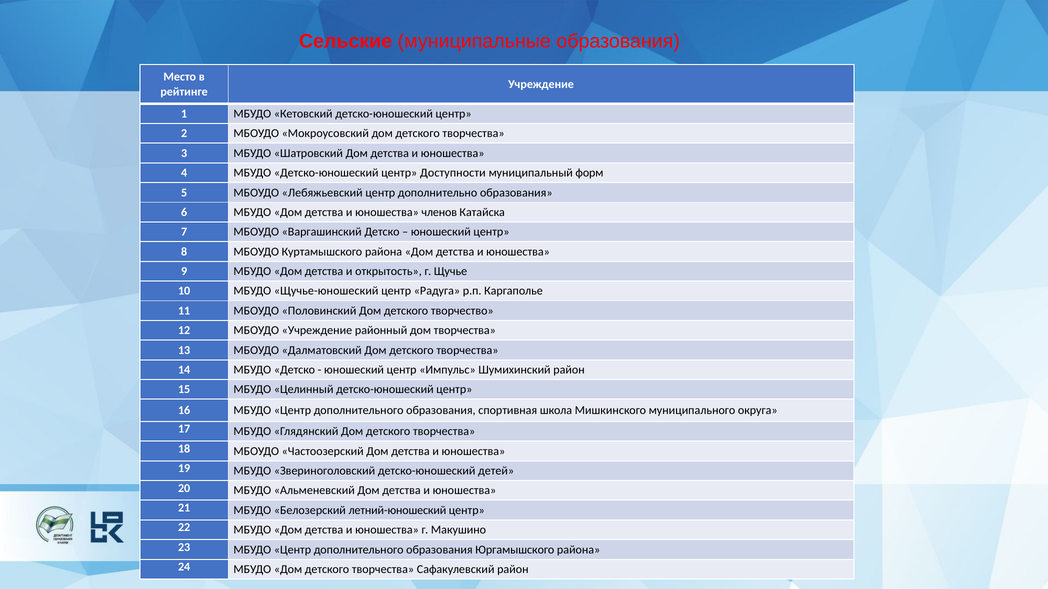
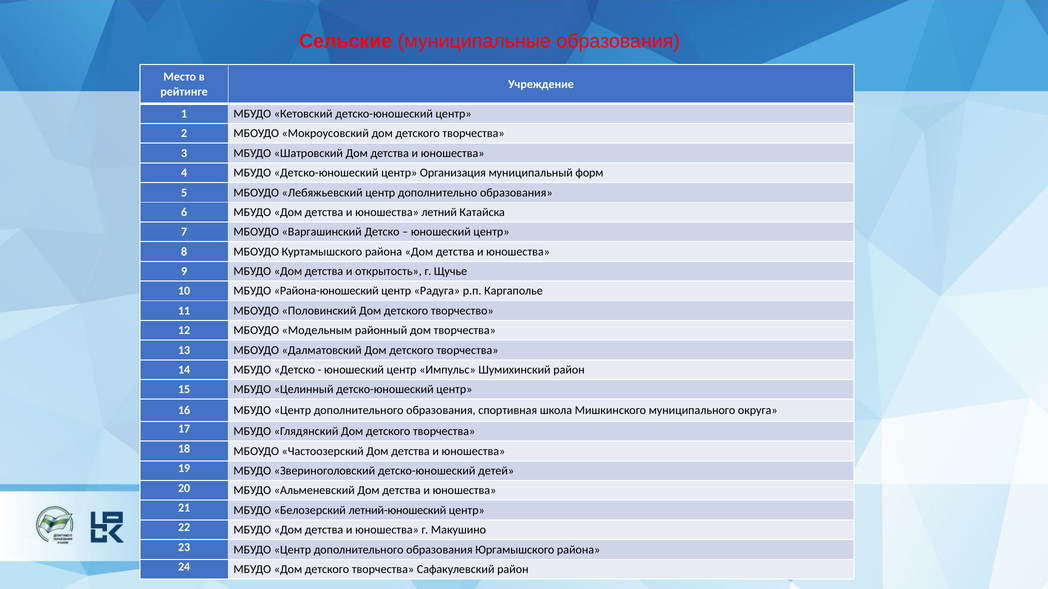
Доступности: Доступности -> Организация (453, 173)
членов: членов -> летний (439, 212)
Щучье-юношеский: Щучье-юношеский -> Района-юношеский (326, 291)
МБОУДО Учреждение: Учреждение -> Модельным (317, 331)
